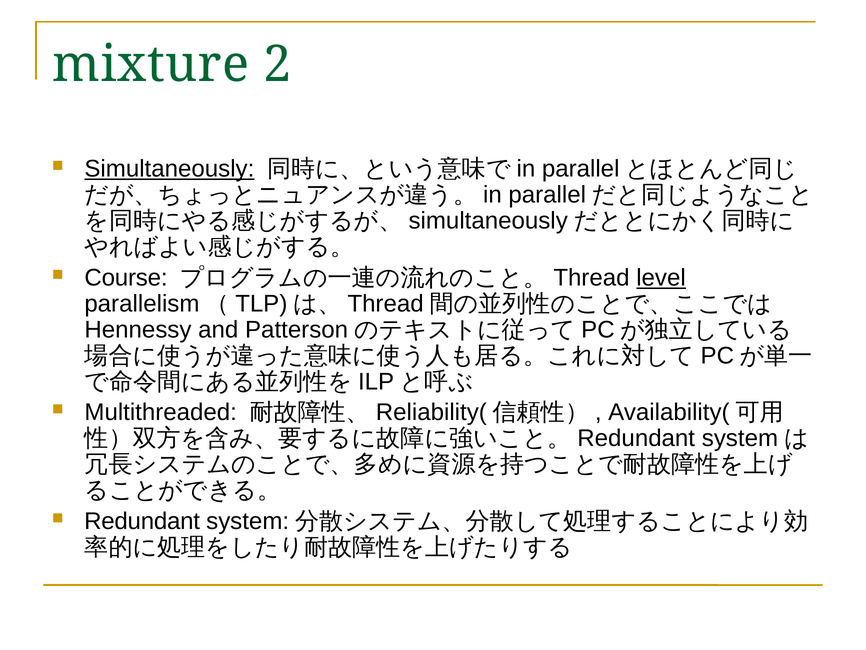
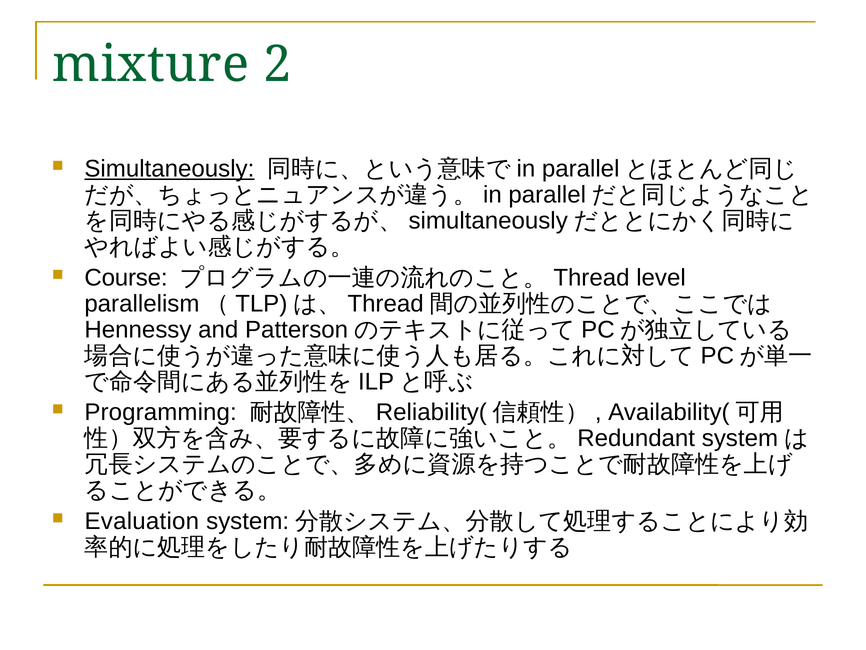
level underline: present -> none (661, 277)
Multithreaded: Multithreaded -> Programming (161, 412)
Redundant: Redundant -> Evaluation (142, 521)
